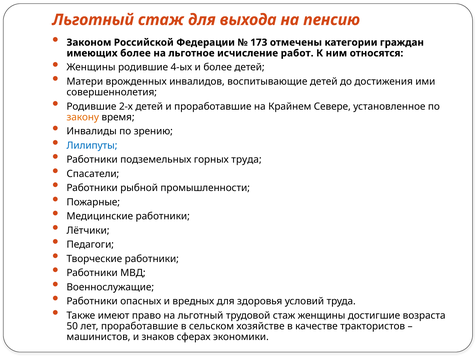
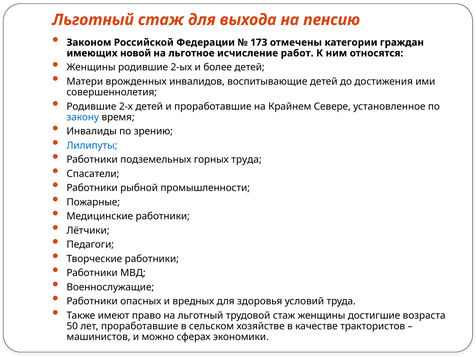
имеющих более: более -> новой (136, 53)
4-ых: 4-ых -> 2-ых (181, 67)
закону colour: orange -> blue (83, 117)
знаков: знаков -> можно (158, 337)
